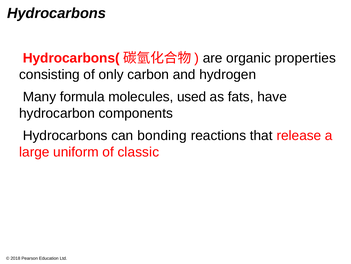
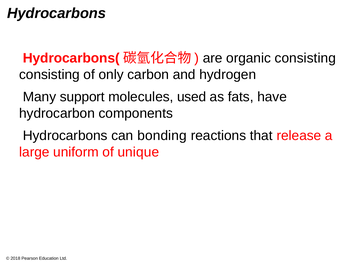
organic properties: properties -> consisting (305, 58)
formula: formula -> support (82, 97)
classic: classic -> unique (138, 152)
